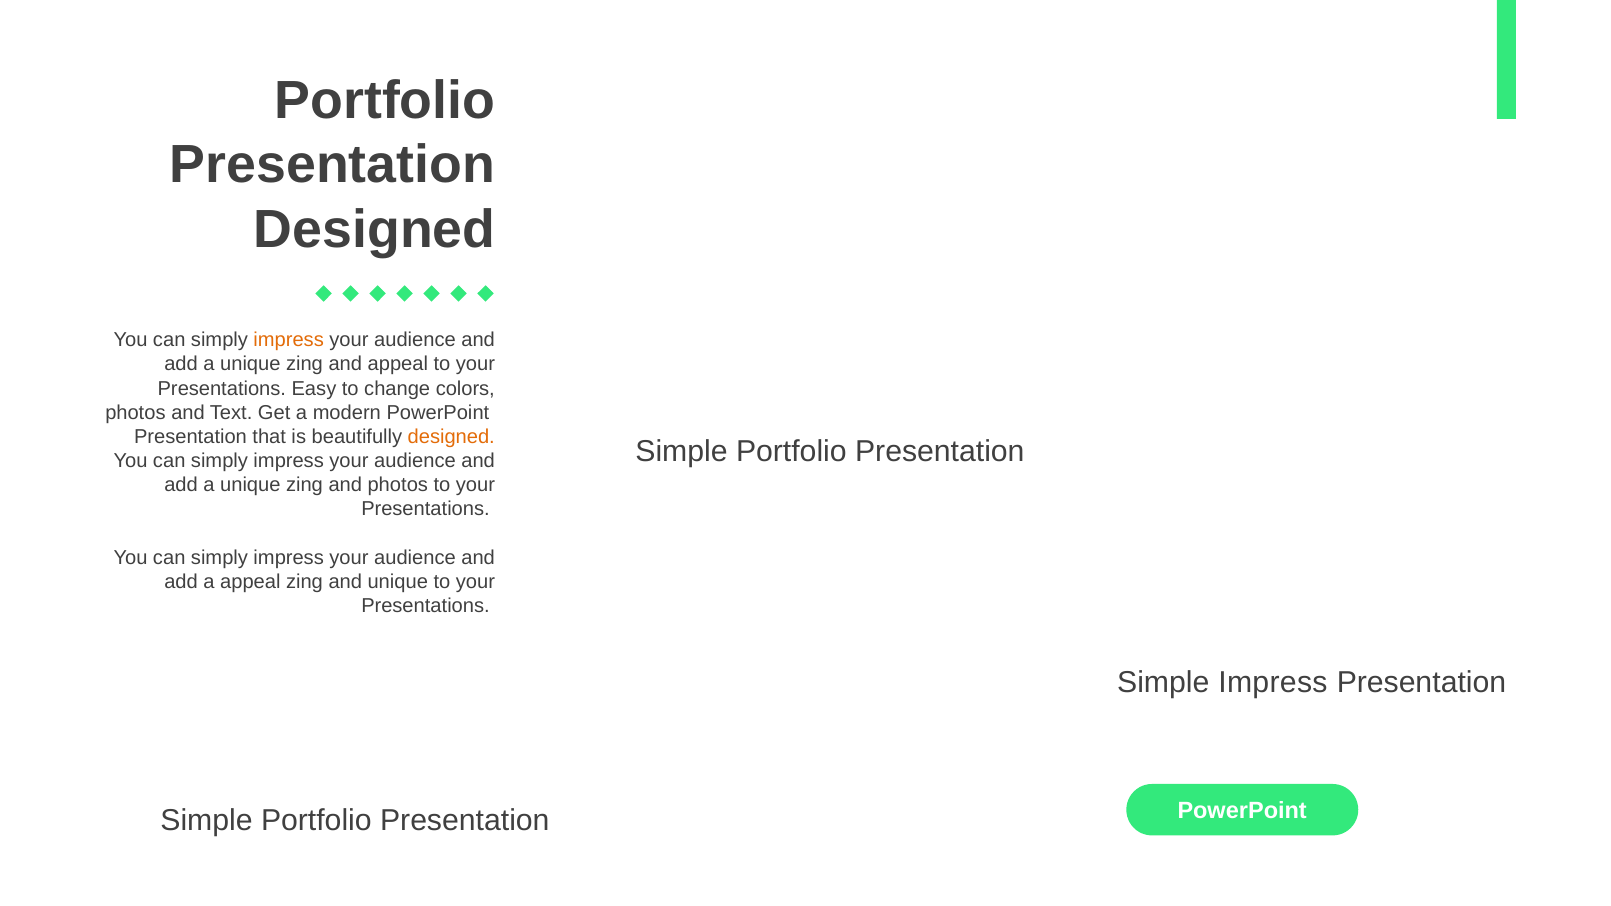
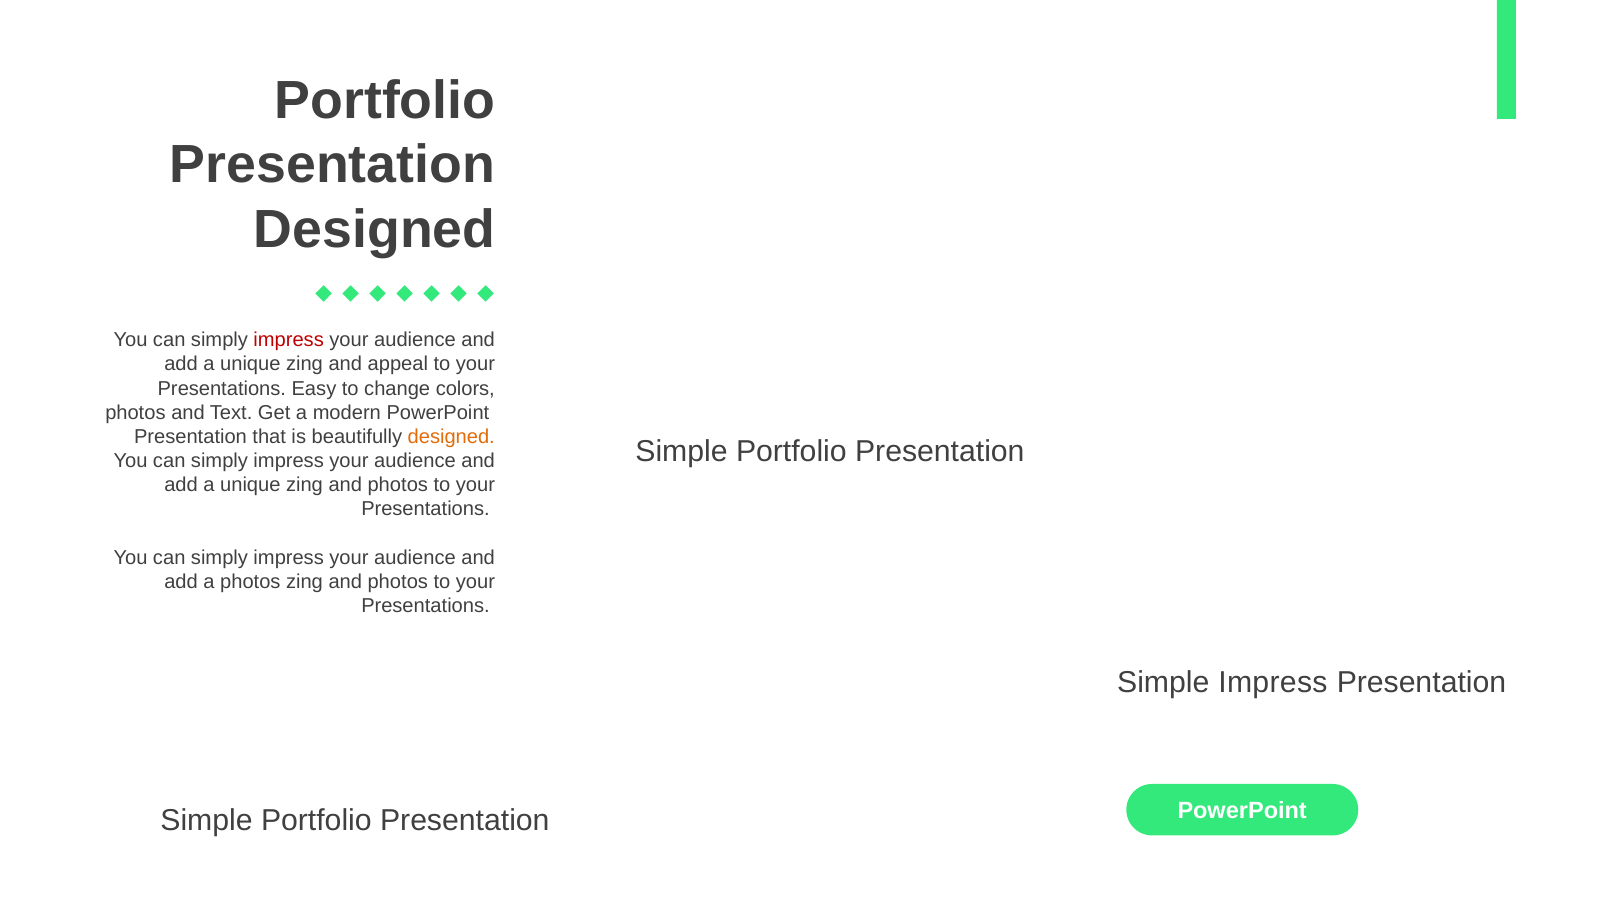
impress colour: orange -> red (289, 340)
a appeal: appeal -> photos (250, 582)
unique: unique -> photos (398, 582)
